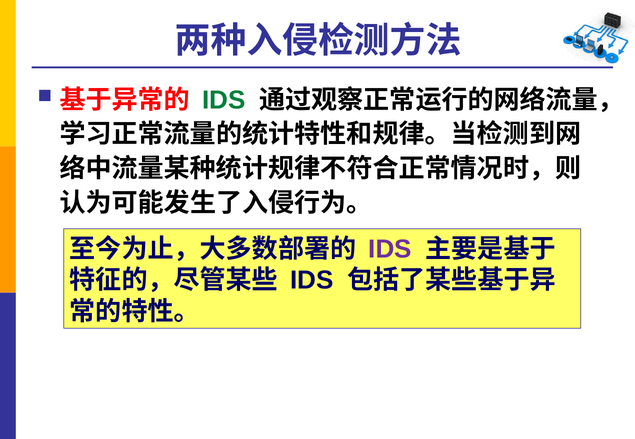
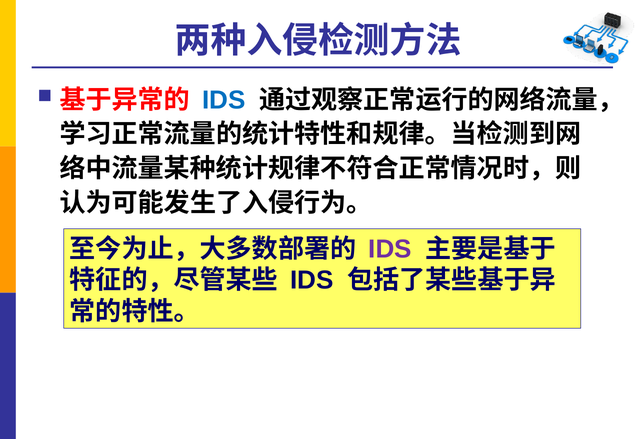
IDS colour: green -> blue (224, 100)
